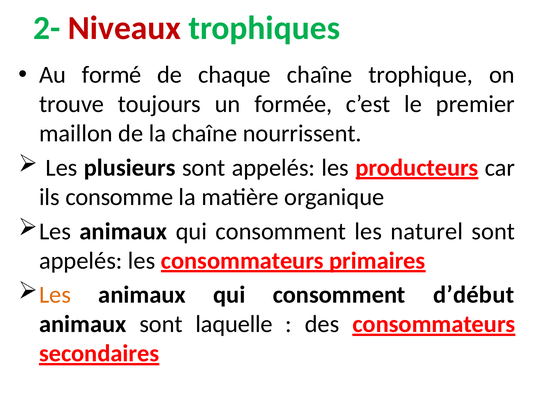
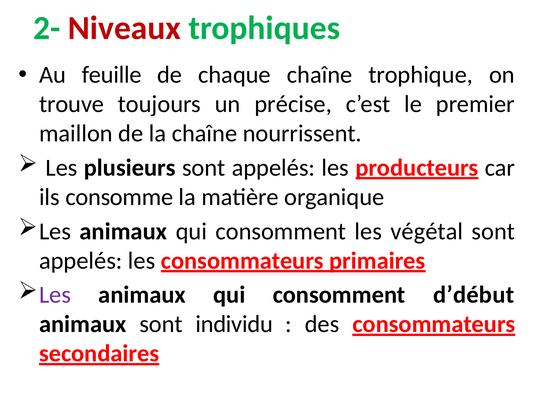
formé: formé -> feuille (112, 75)
formée: formée -> précise (293, 104)
naturel: naturel -> végétal (427, 232)
Les colour: orange -> purple (55, 295)
laquelle: laquelle -> individu (234, 325)
